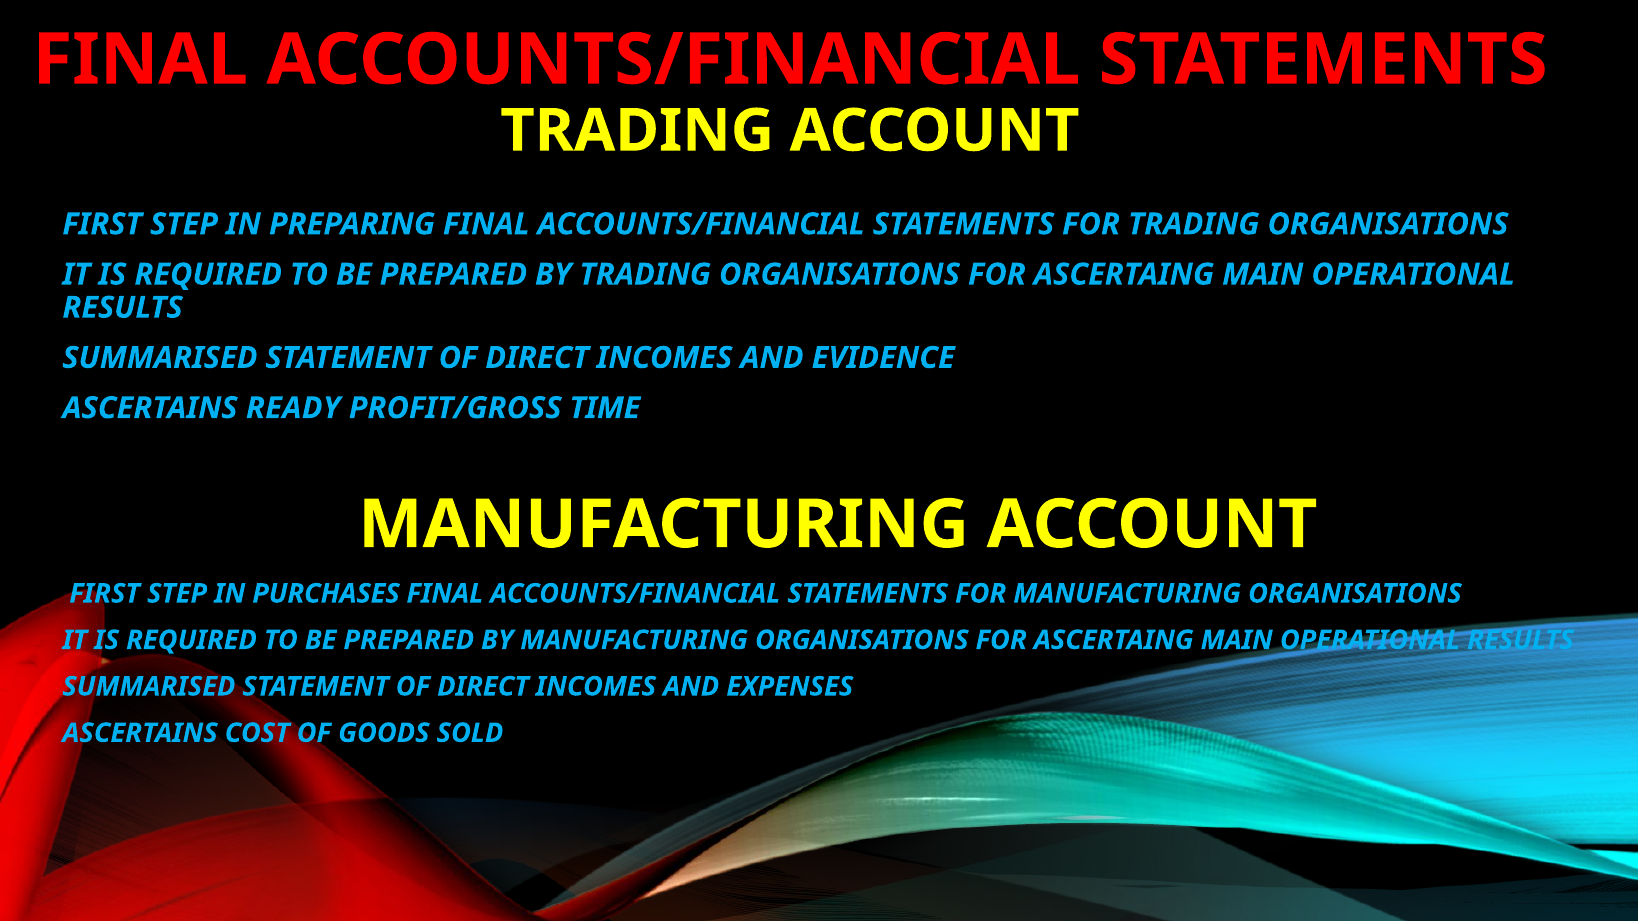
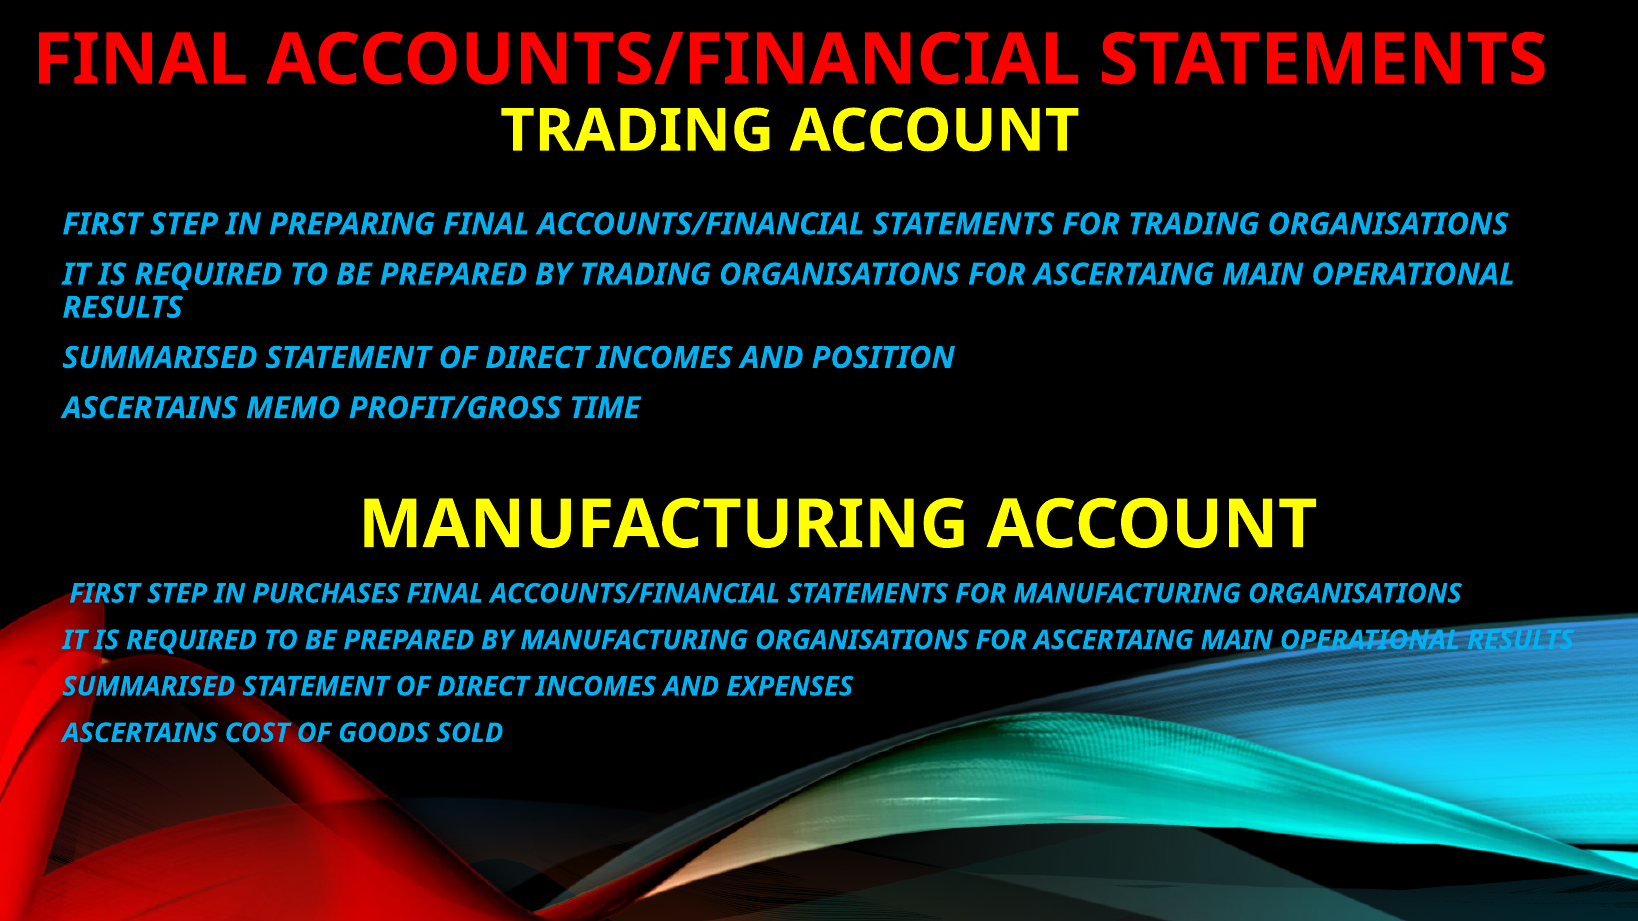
EVIDENCE: EVIDENCE -> POSITION (883, 358)
READY: READY -> MEMO (293, 408)
